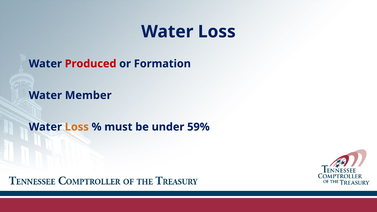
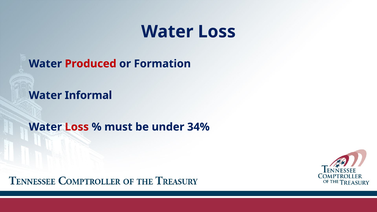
Member: Member -> Informal (88, 95)
Loss colour: orange -> red (77, 127)
59%: 59% -> 34% (198, 127)
